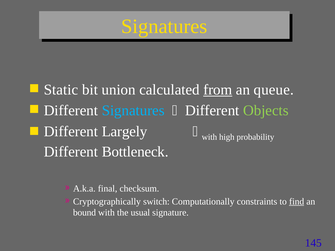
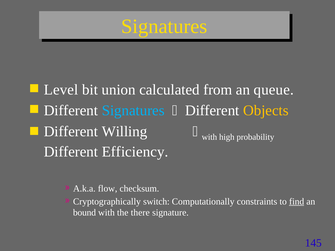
Static: Static -> Level (61, 90)
from underline: present -> none (218, 90)
Objects colour: light green -> yellow (266, 111)
Largely: Largely -> Willing (125, 131)
Bottleneck: Bottleneck -> Efficiency (135, 152)
final: final -> flow (108, 189)
usual: usual -> there (140, 213)
